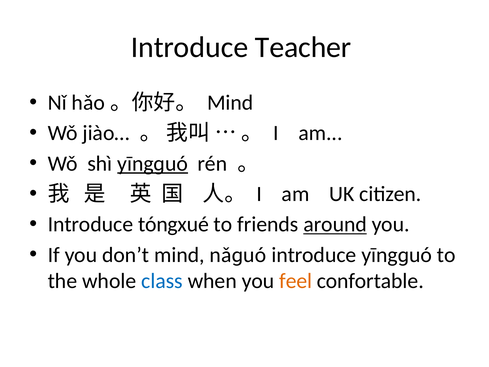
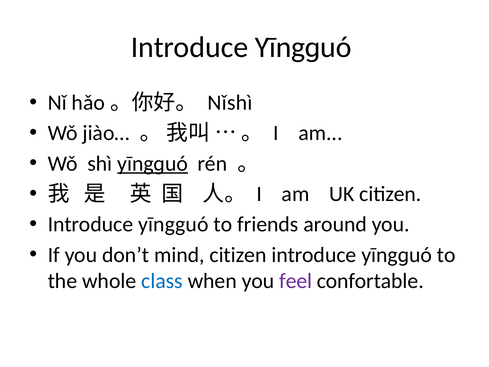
Teacher: Teacher -> Yīngɡuó (303, 47)
Mind: Mind -> Nǐshì (230, 103)
tóngxué: tóngxué -> yīngguó (173, 224)
around underline: present -> none (335, 224)
mind nǎɡuó: nǎɡuó -> citizen (238, 255)
feel colour: orange -> purple (296, 281)
